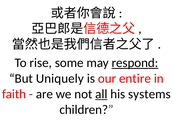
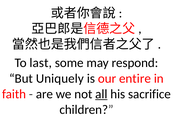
rise: rise -> last (41, 63)
respond underline: present -> none (135, 63)
systems: systems -> sacrifice (149, 94)
